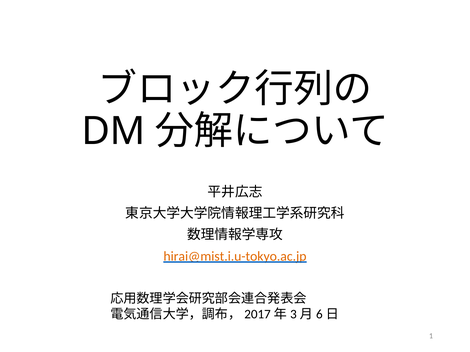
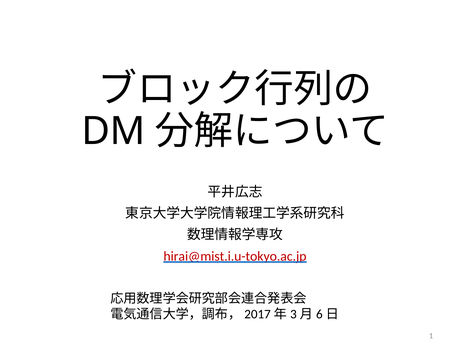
hirai@mist.i.u-tokyo.ac.jp colour: orange -> red (235, 257)
